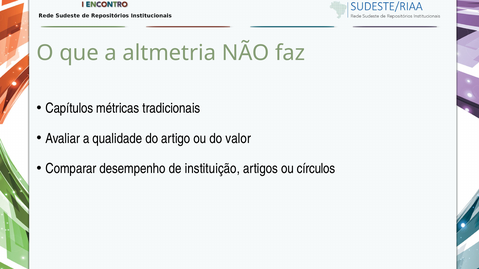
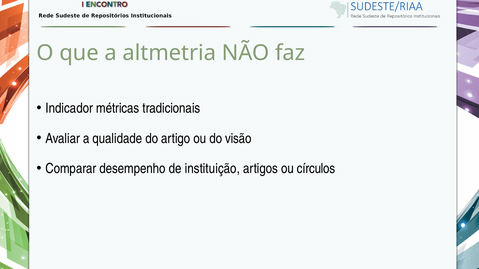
Capítulos: Capítulos -> Indicador (69, 108)
valor: valor -> visão (238, 139)
